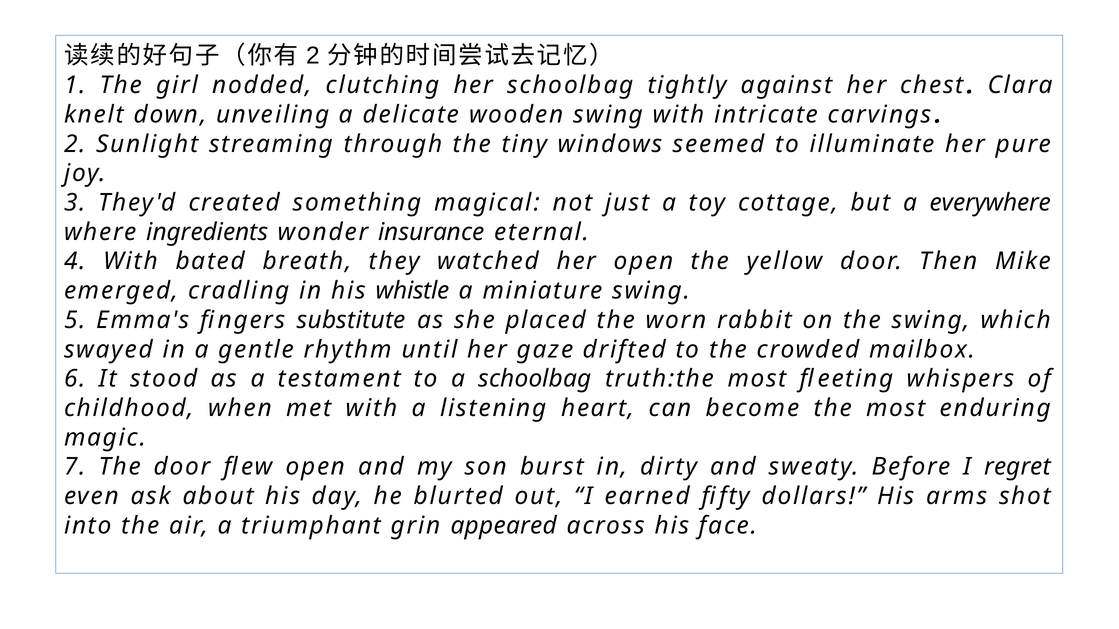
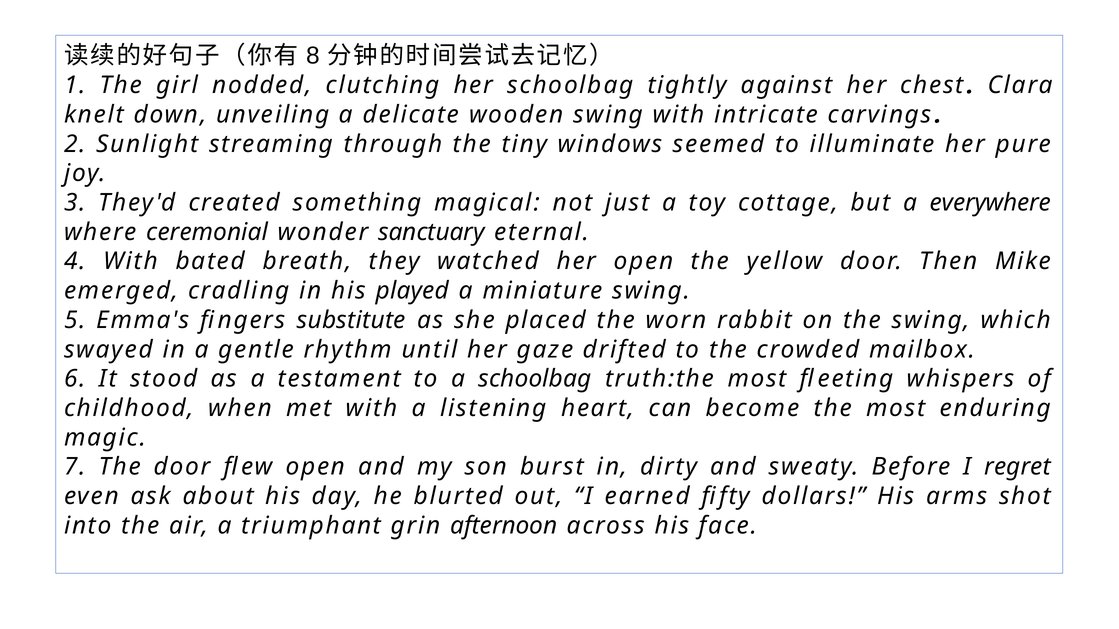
2: 2 -> 8 (313, 56)
ingredients: ingredients -> ceremonial (207, 232)
insurance: insurance -> sanctuary (431, 232)
whistle: whistle -> played (412, 291)
appeared: appeared -> afternoon (504, 526)
